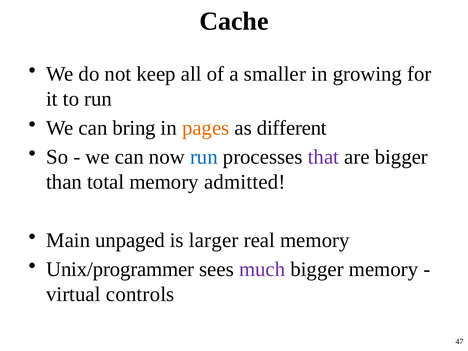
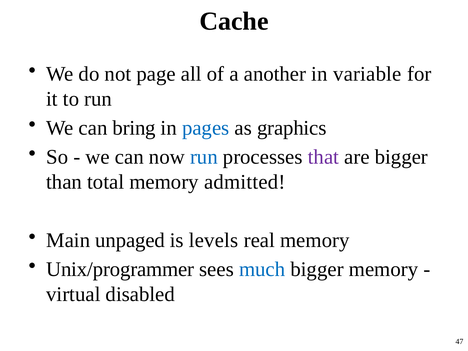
keep: keep -> page (156, 74)
smaller: smaller -> another (275, 74)
growing: growing -> variable (367, 74)
pages colour: orange -> blue (206, 128)
different: different -> graphics (292, 128)
larger: larger -> levels (214, 240)
much colour: purple -> blue (262, 269)
controls: controls -> disabled (140, 294)
